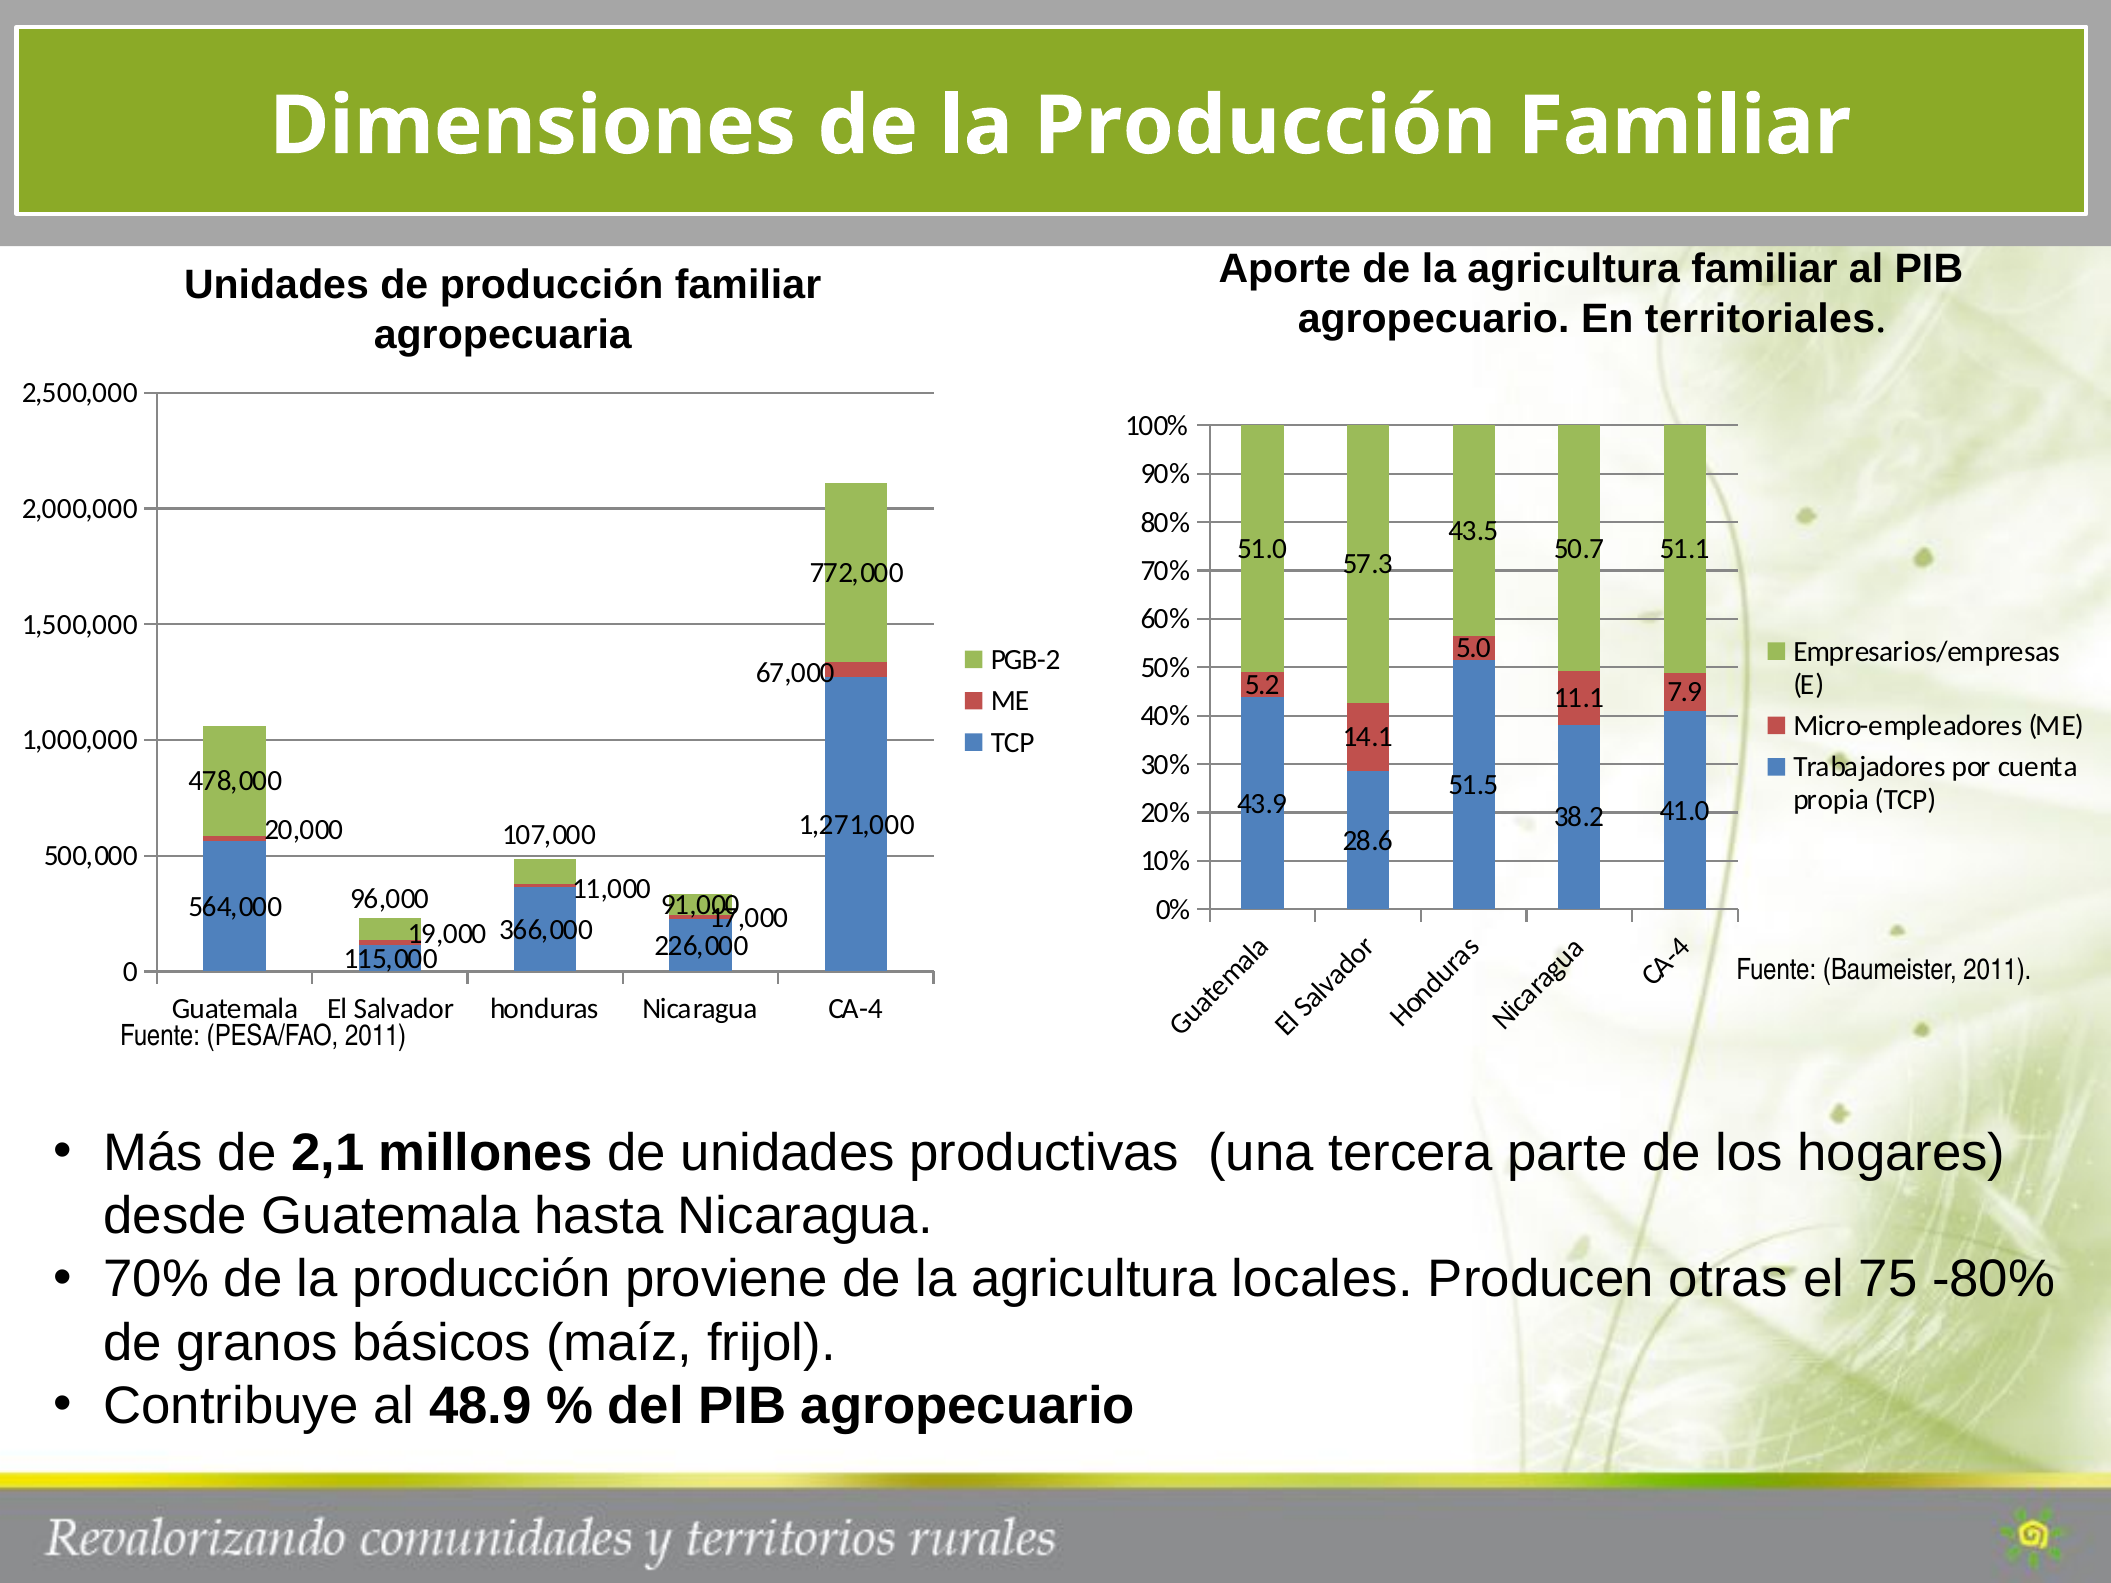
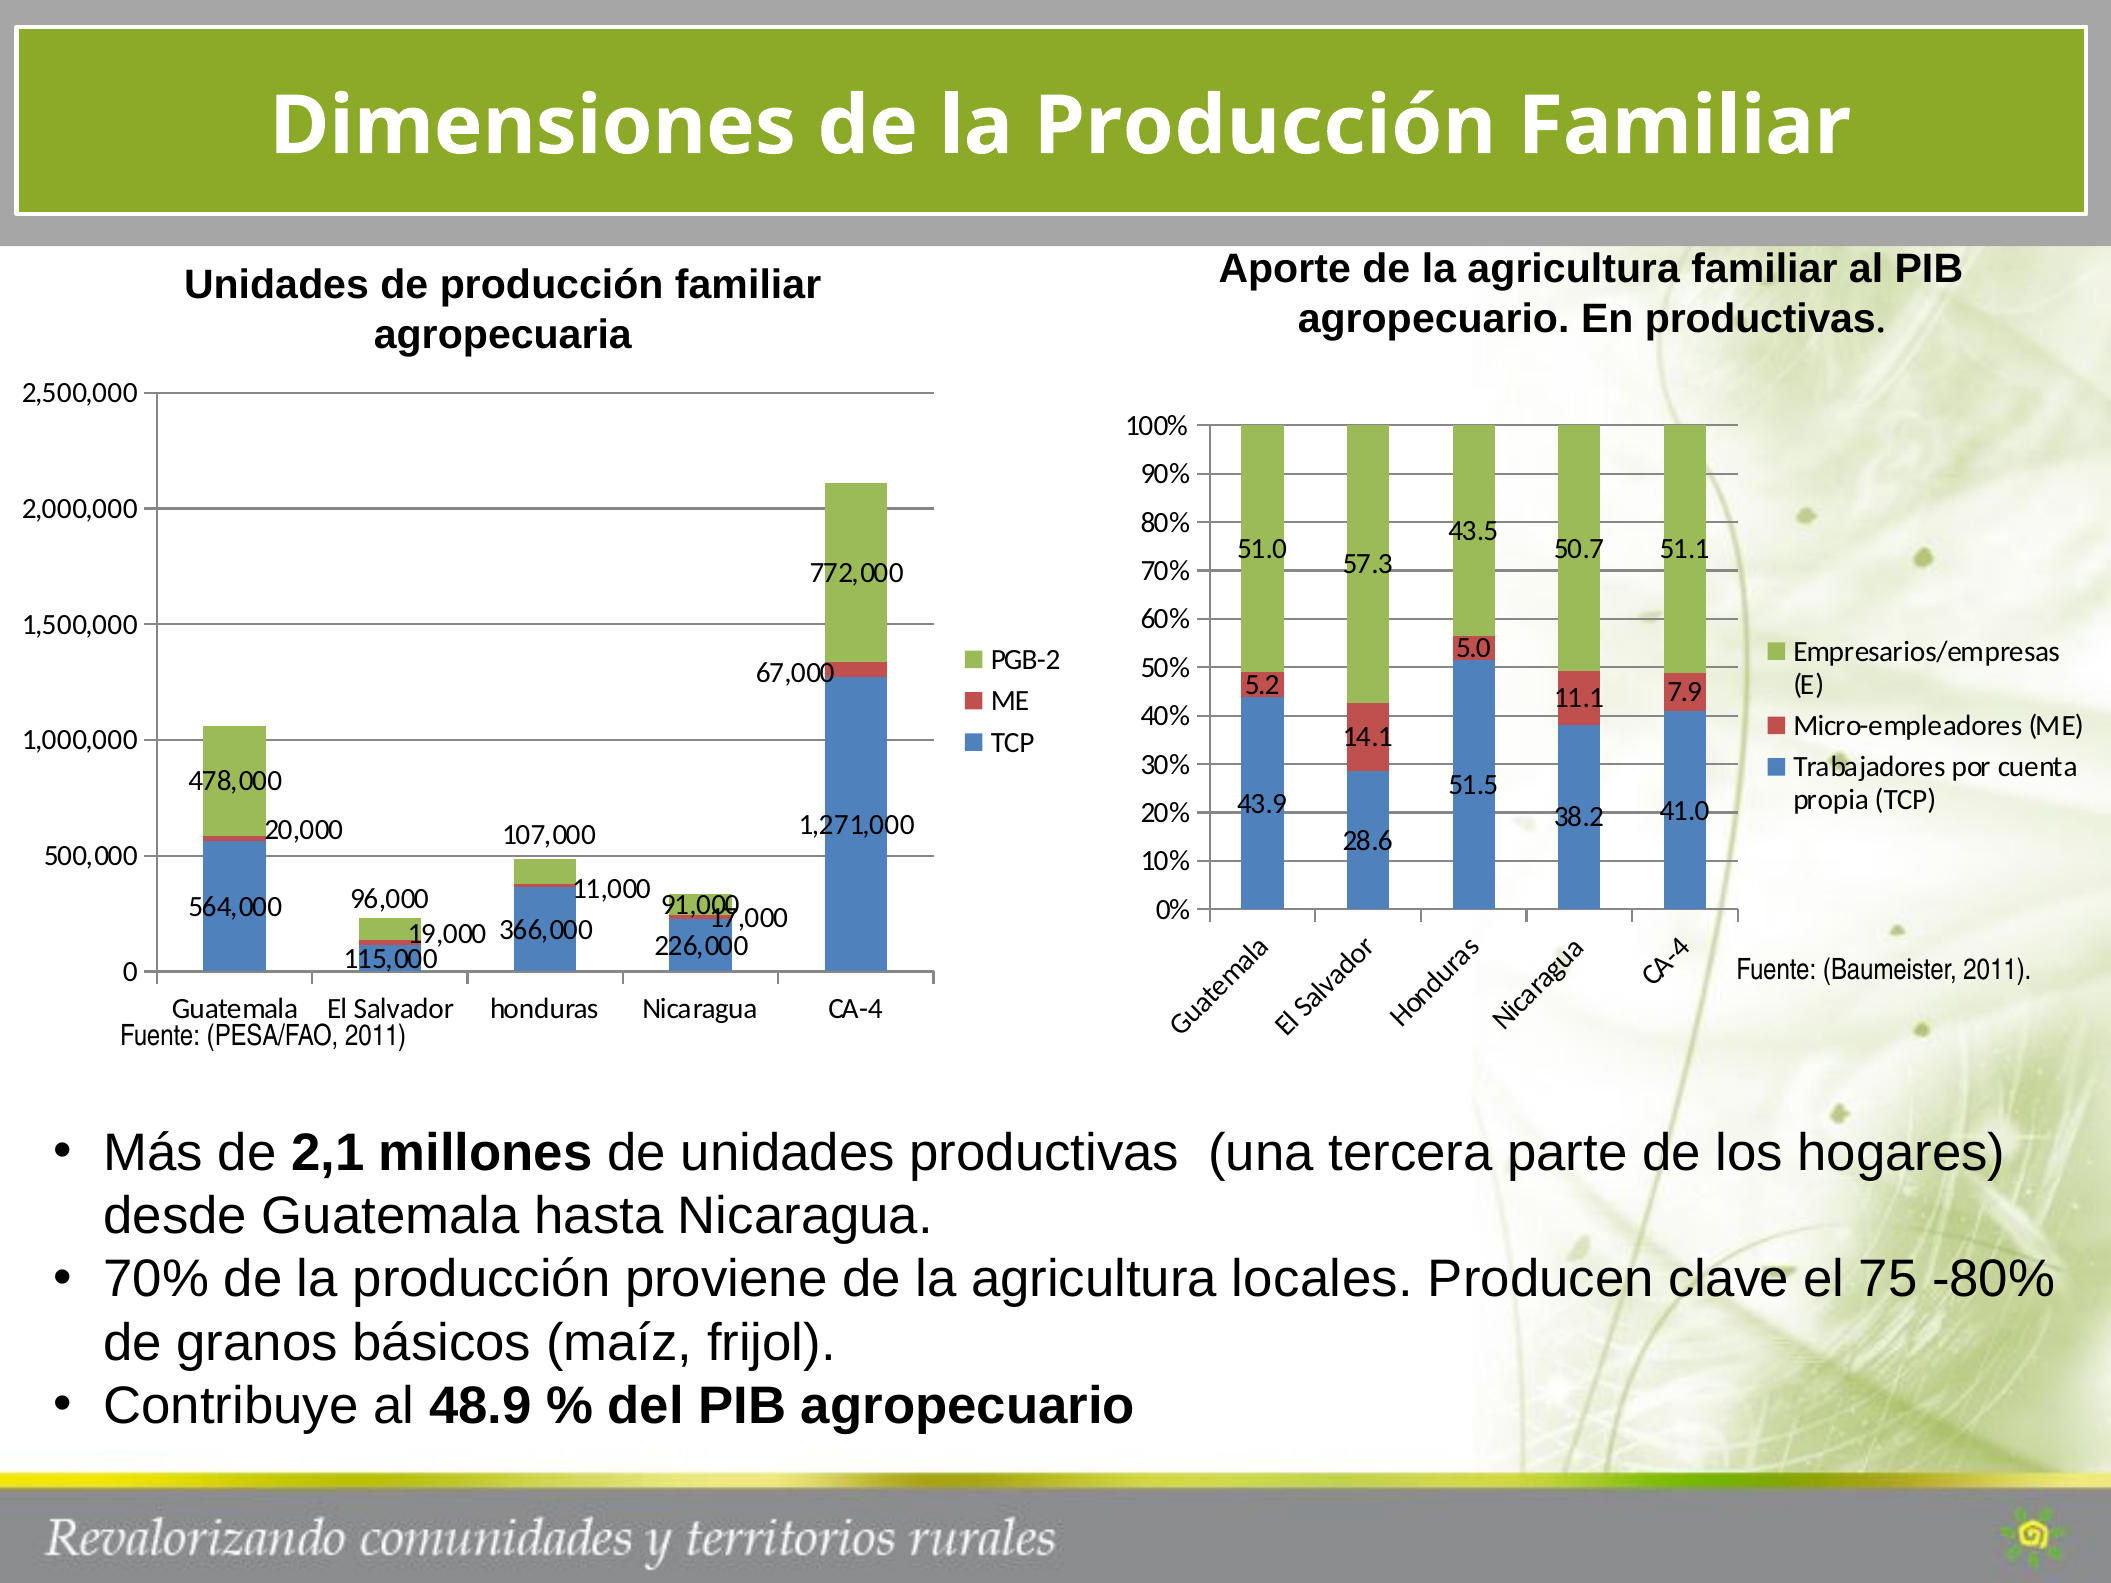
En territoriales: territoriales -> productivas (1760, 319)
otras: otras -> clave (1729, 1280)
